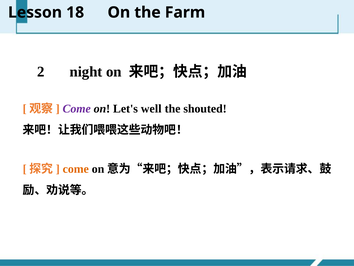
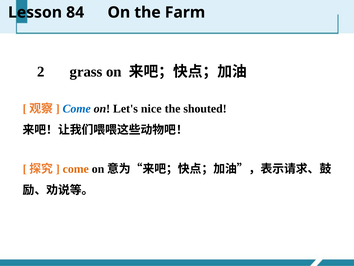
18: 18 -> 84 (75, 12)
night: night -> grass (86, 72)
Come colour: purple -> blue (77, 108)
well: well -> nice (151, 108)
